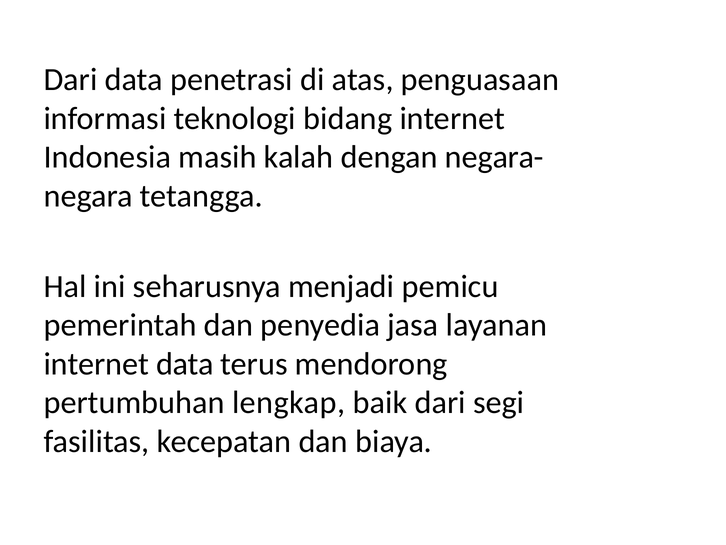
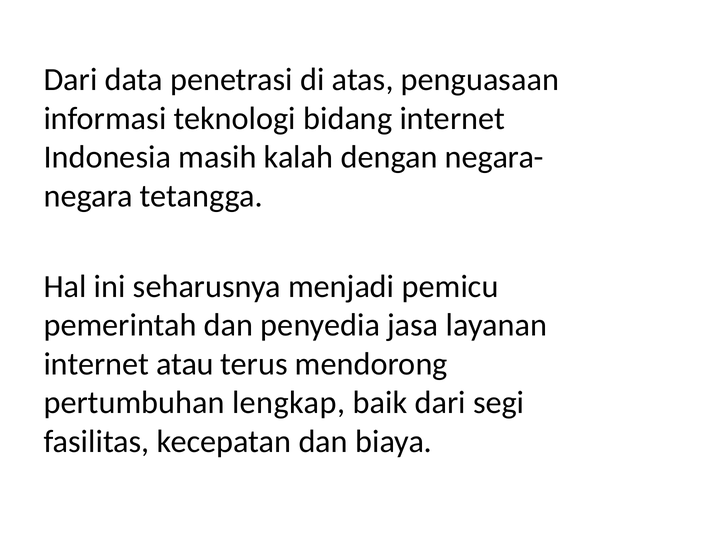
internet data: data -> atau (185, 364)
